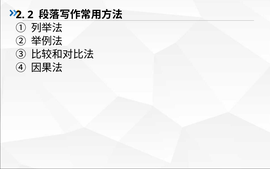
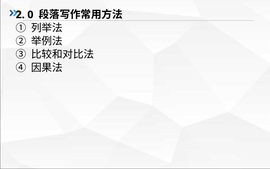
2 2: 2 -> 0 (30, 15)
